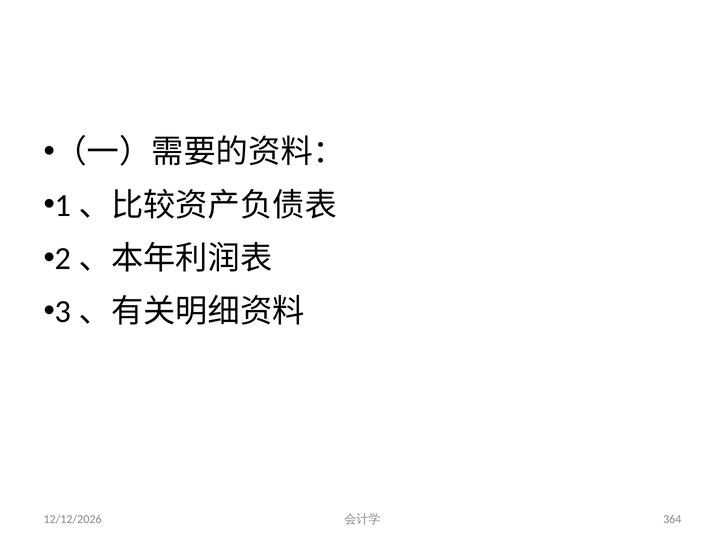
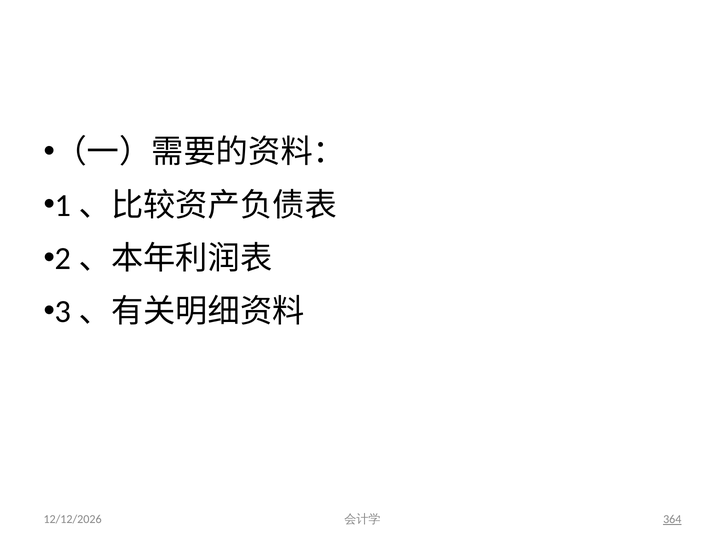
364 underline: none -> present (672, 519)
